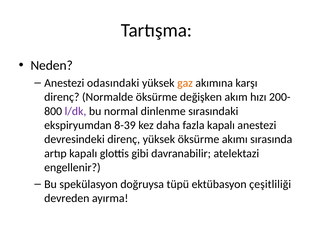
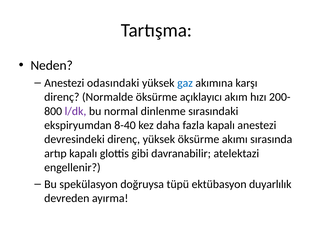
gaz colour: orange -> blue (185, 83)
değişken: değişken -> açıklayıcı (201, 97)
8-39: 8-39 -> 8-40 (125, 125)
çeşitliliği: çeşitliliği -> duyarlılık (270, 184)
